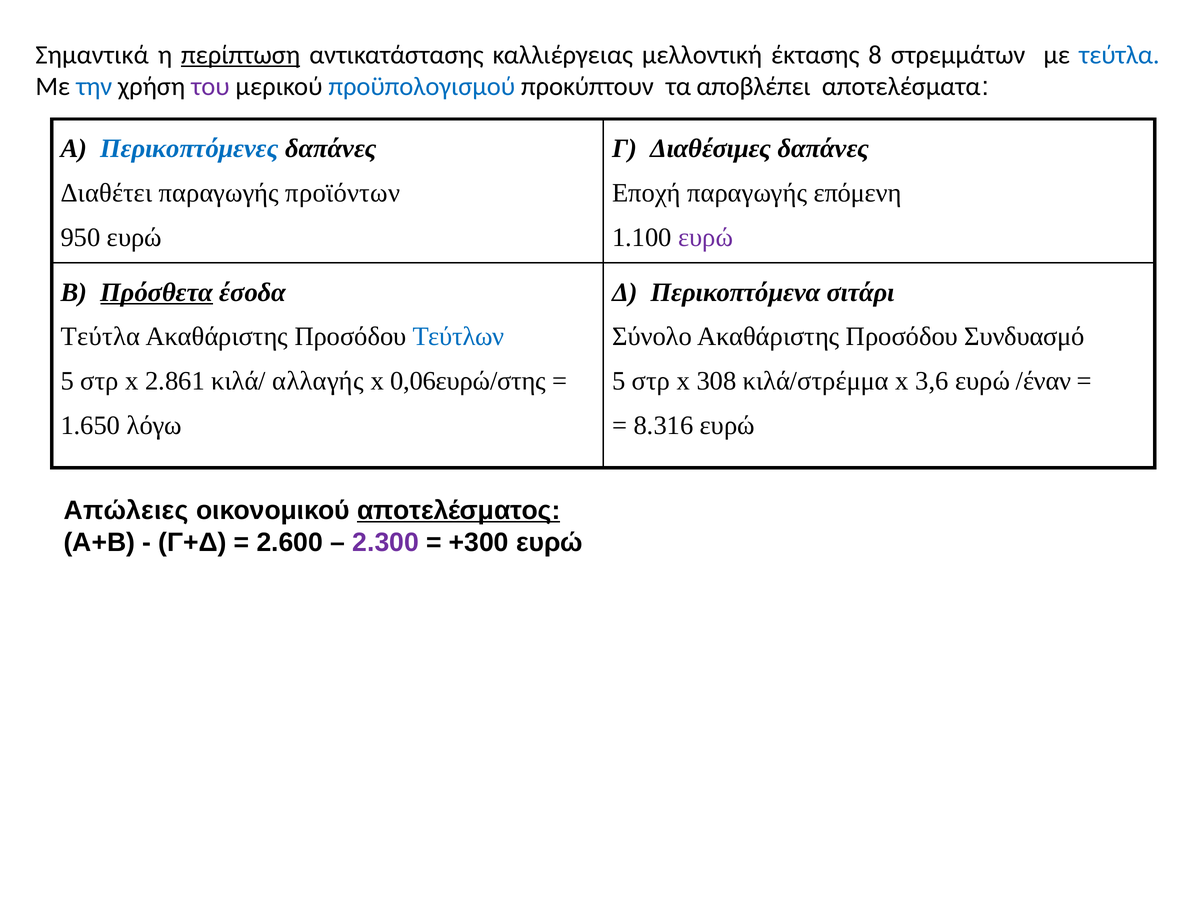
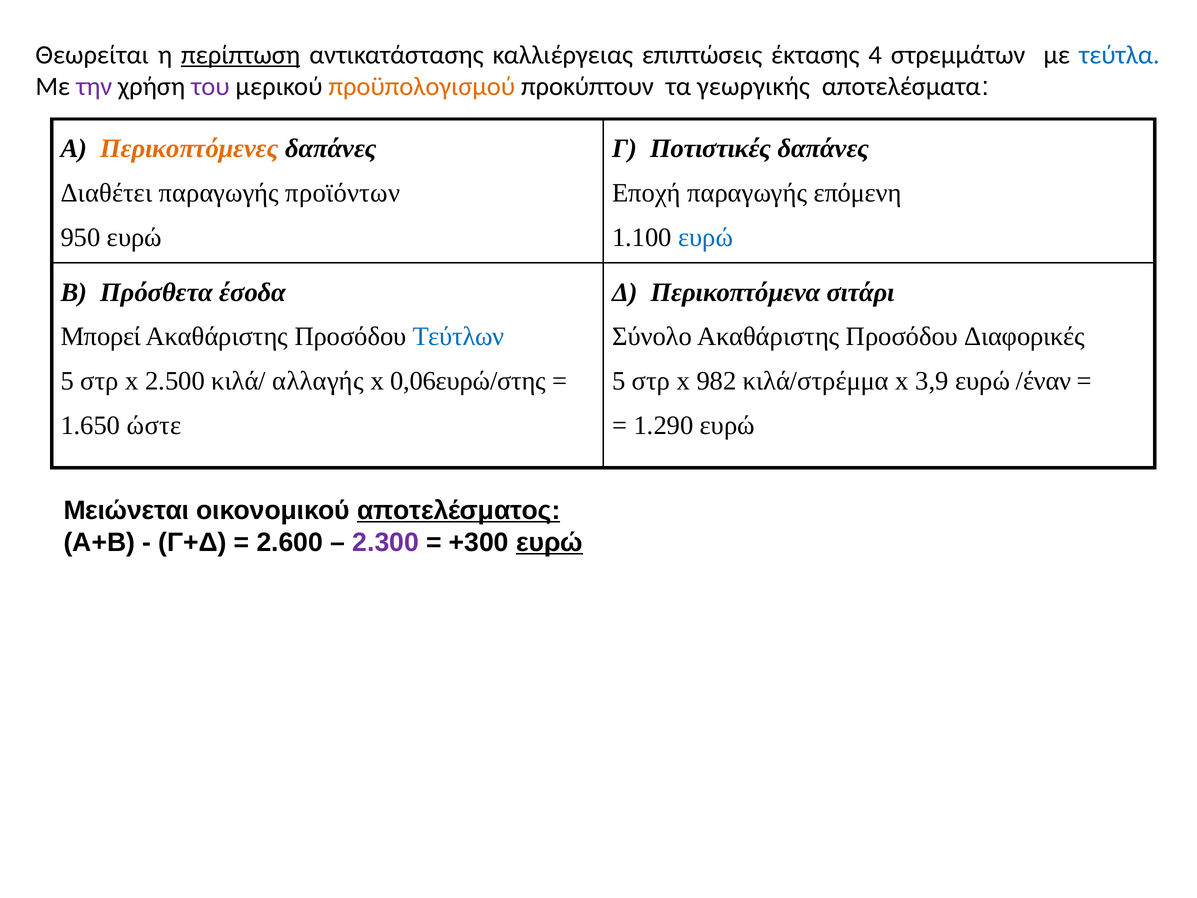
Σημαντικά: Σημαντικά -> Θεωρείται (92, 55)
μελλοντική: μελλοντική -> επιπτώσεις (702, 55)
8: 8 -> 4 (875, 55)
την colour: blue -> purple (94, 87)
προϋπολογισμού colour: blue -> orange (422, 87)
αποβλέπει: αποβλέπει -> γεωργικής (753, 87)
Περικοπτόμενες colour: blue -> orange (189, 149)
Διαθέσιμες: Διαθέσιμες -> Ποτιστικές (711, 149)
ευρώ colour: purple -> blue (706, 237)
Πρόσθετα underline: present -> none (157, 292)
Τεύτλα: Τεύτλα -> Μπορεί (101, 337)
Συνδυασμό: Συνδυασμό -> Διαφορικές (1025, 337)
2.861: 2.861 -> 2.500 (175, 381)
308: 308 -> 982 (716, 381)
3,6: 3,6 -> 3,9 (932, 381)
λόγω: λόγω -> ώστε (154, 425)
8.316: 8.316 -> 1.290 (664, 425)
Απώλειες: Απώλειες -> Μειώνεται (126, 510)
ευρώ underline: none -> present (549, 542)
